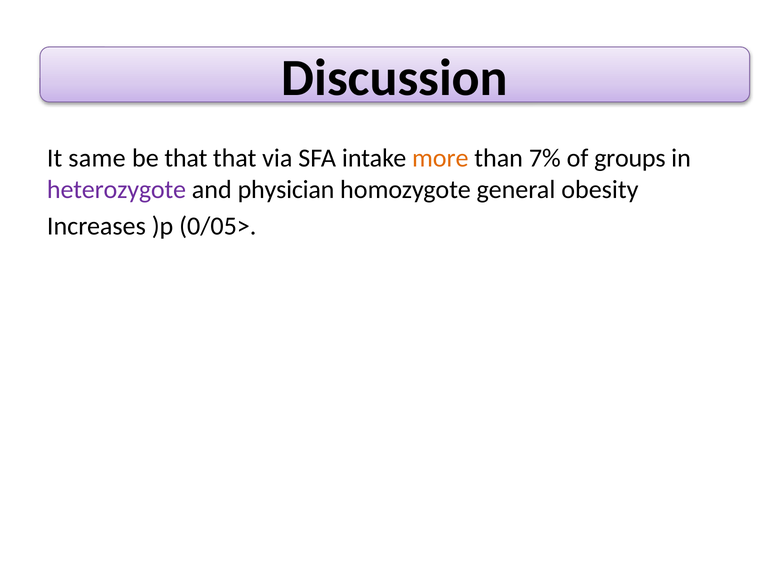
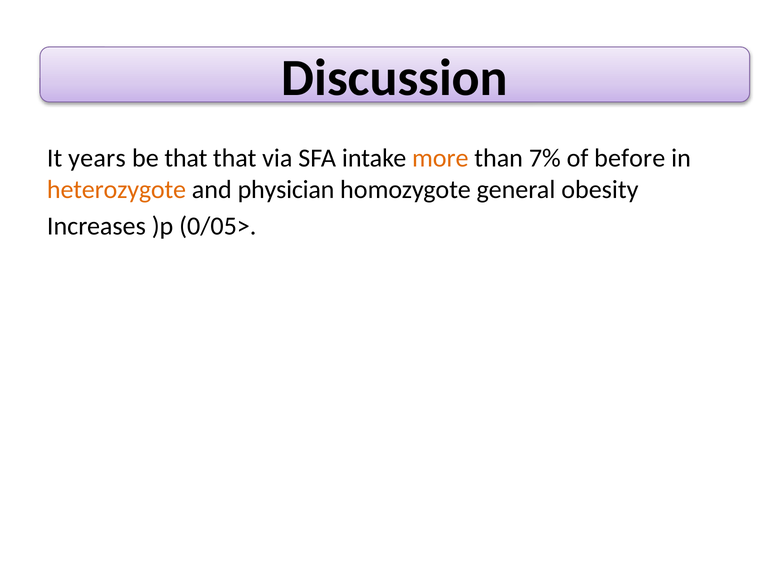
same: same -> years (97, 158)
groups: groups -> before (630, 158)
heterozygote colour: purple -> orange (117, 190)
